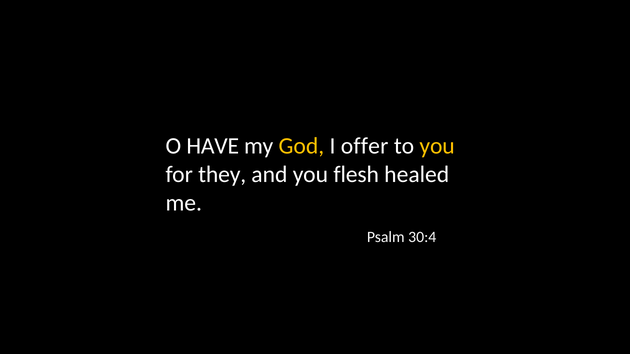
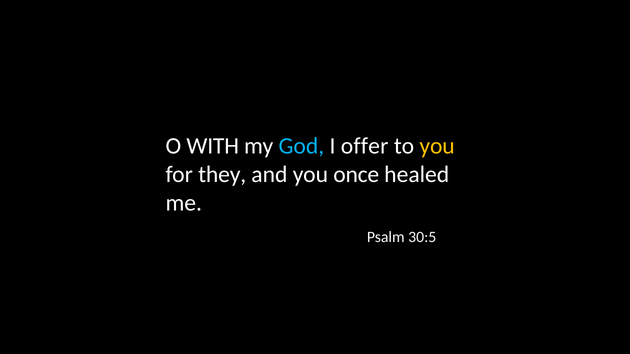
HAVE: HAVE -> WITH (213, 146)
God colour: yellow -> light blue (301, 146)
flesh: flesh -> once (356, 175)
30:4: 30:4 -> 30:5 (422, 237)
